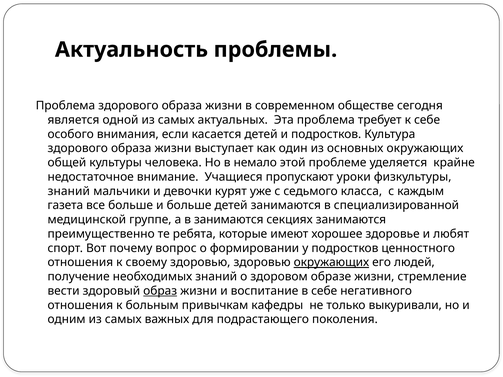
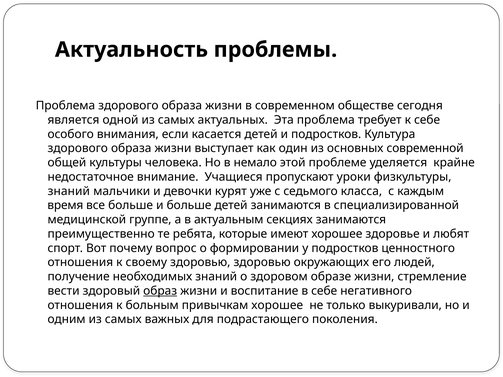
основных окружающих: окружающих -> современной (425, 149)
газета: газета -> время (65, 206)
в занимаются: занимаются -> актуальным (229, 220)
окружающих underline: present -> none (331, 263)
привычкам кафедры: кафедры -> хорошее (277, 305)
